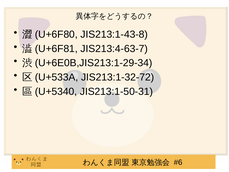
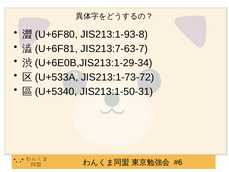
JIS213:1-43-8: JIS213:1-43-8 -> JIS213:1-93-8 (114, 34)
JIS213:4-63-7: JIS213:4-63-7 -> JIS213:7-63-7 (114, 49)
JIS213:1-32-72: JIS213:1-32-72 -> JIS213:1-73-72 (118, 77)
